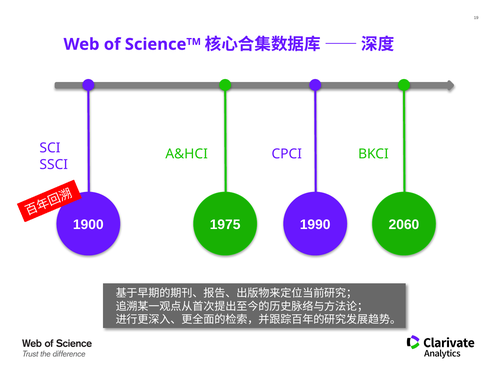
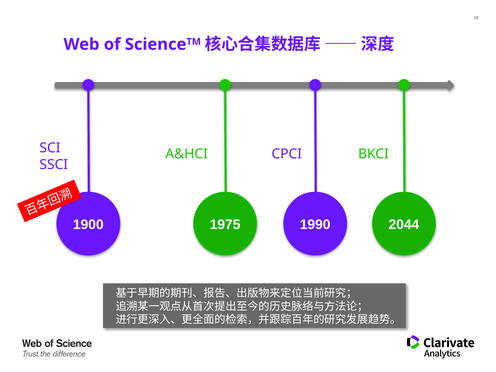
2060: 2060 -> 2044 (404, 225)
